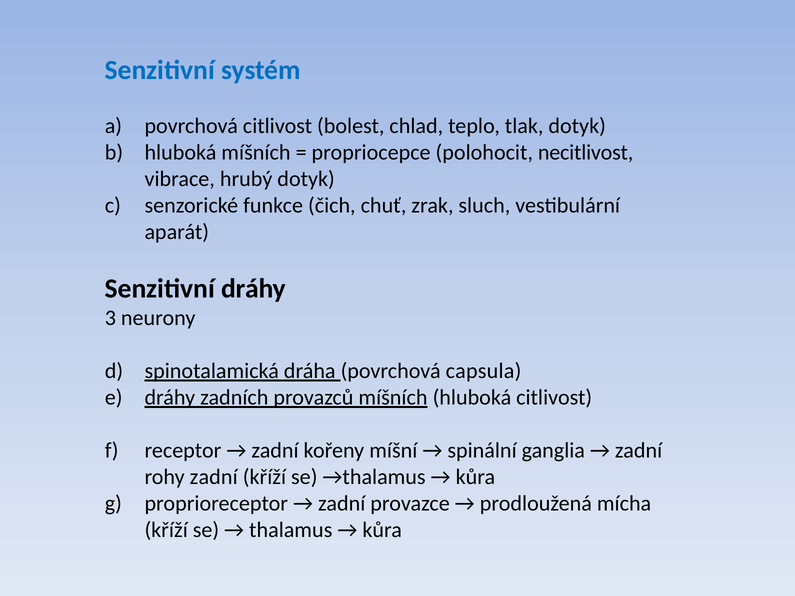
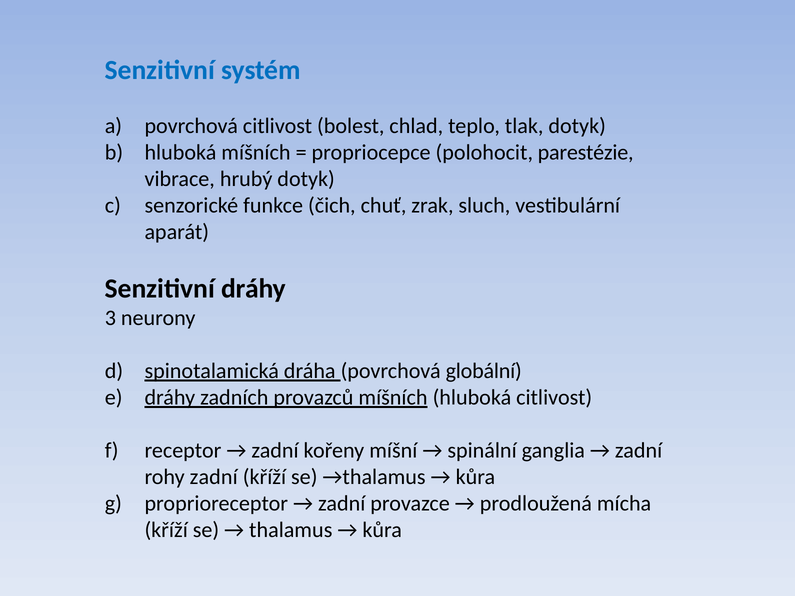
necitlivost: necitlivost -> parestézie (586, 153)
capsula: capsula -> globální (484, 371)
